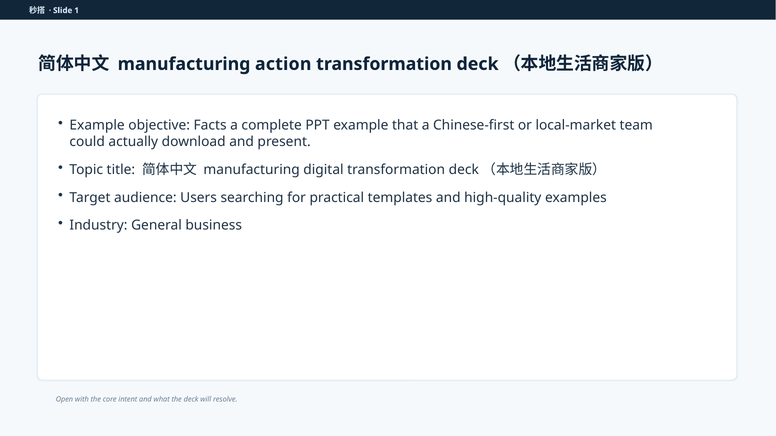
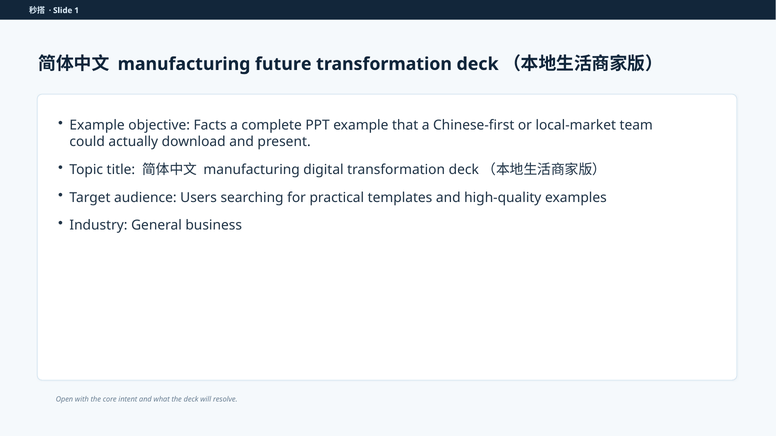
action: action -> future (283, 64)
